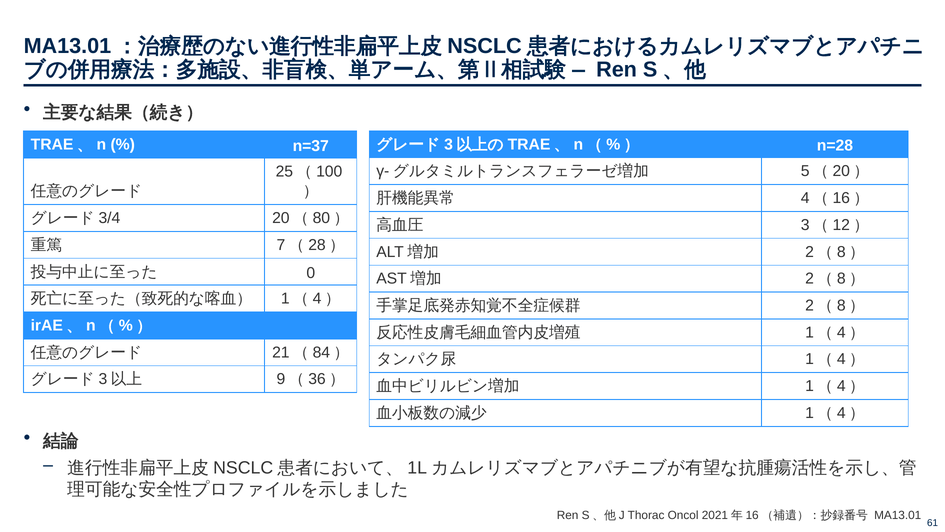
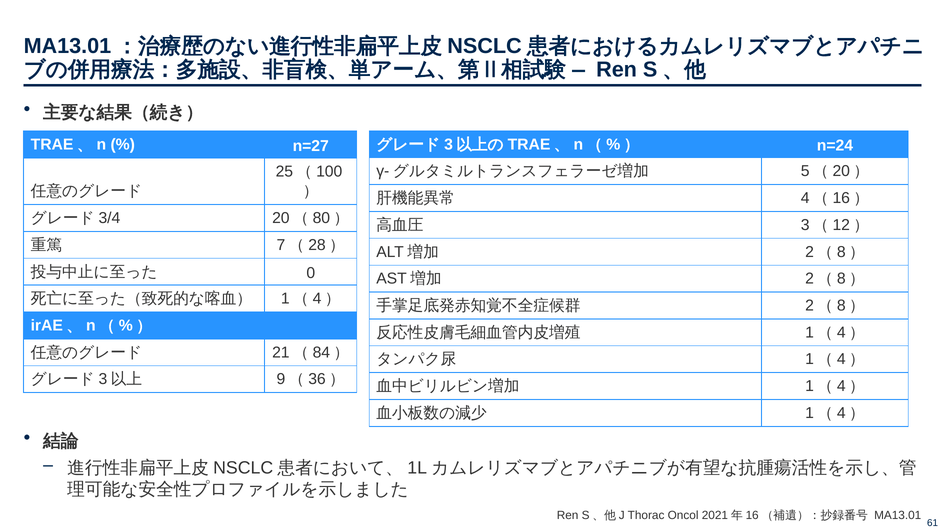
n=28: n=28 -> n=24 (835, 146)
n=37: n=37 -> n=27 (311, 146)
